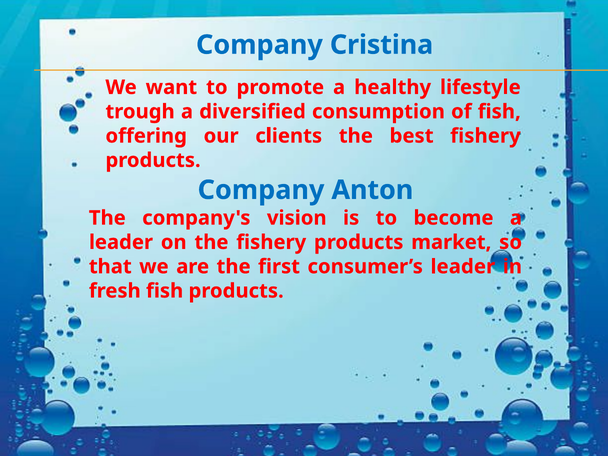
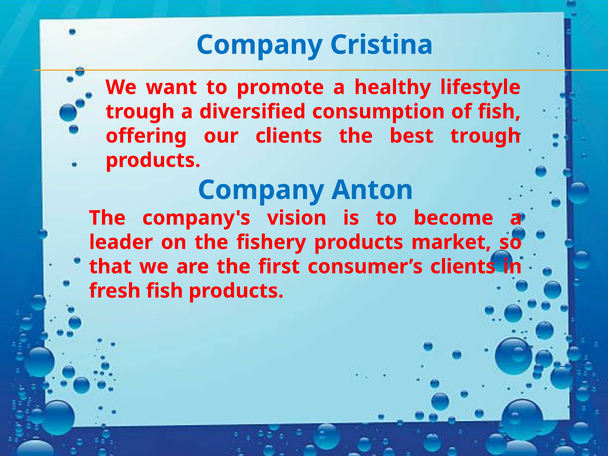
best fishery: fishery -> trough (485, 136)
consumer’s leader: leader -> clients (463, 267)
